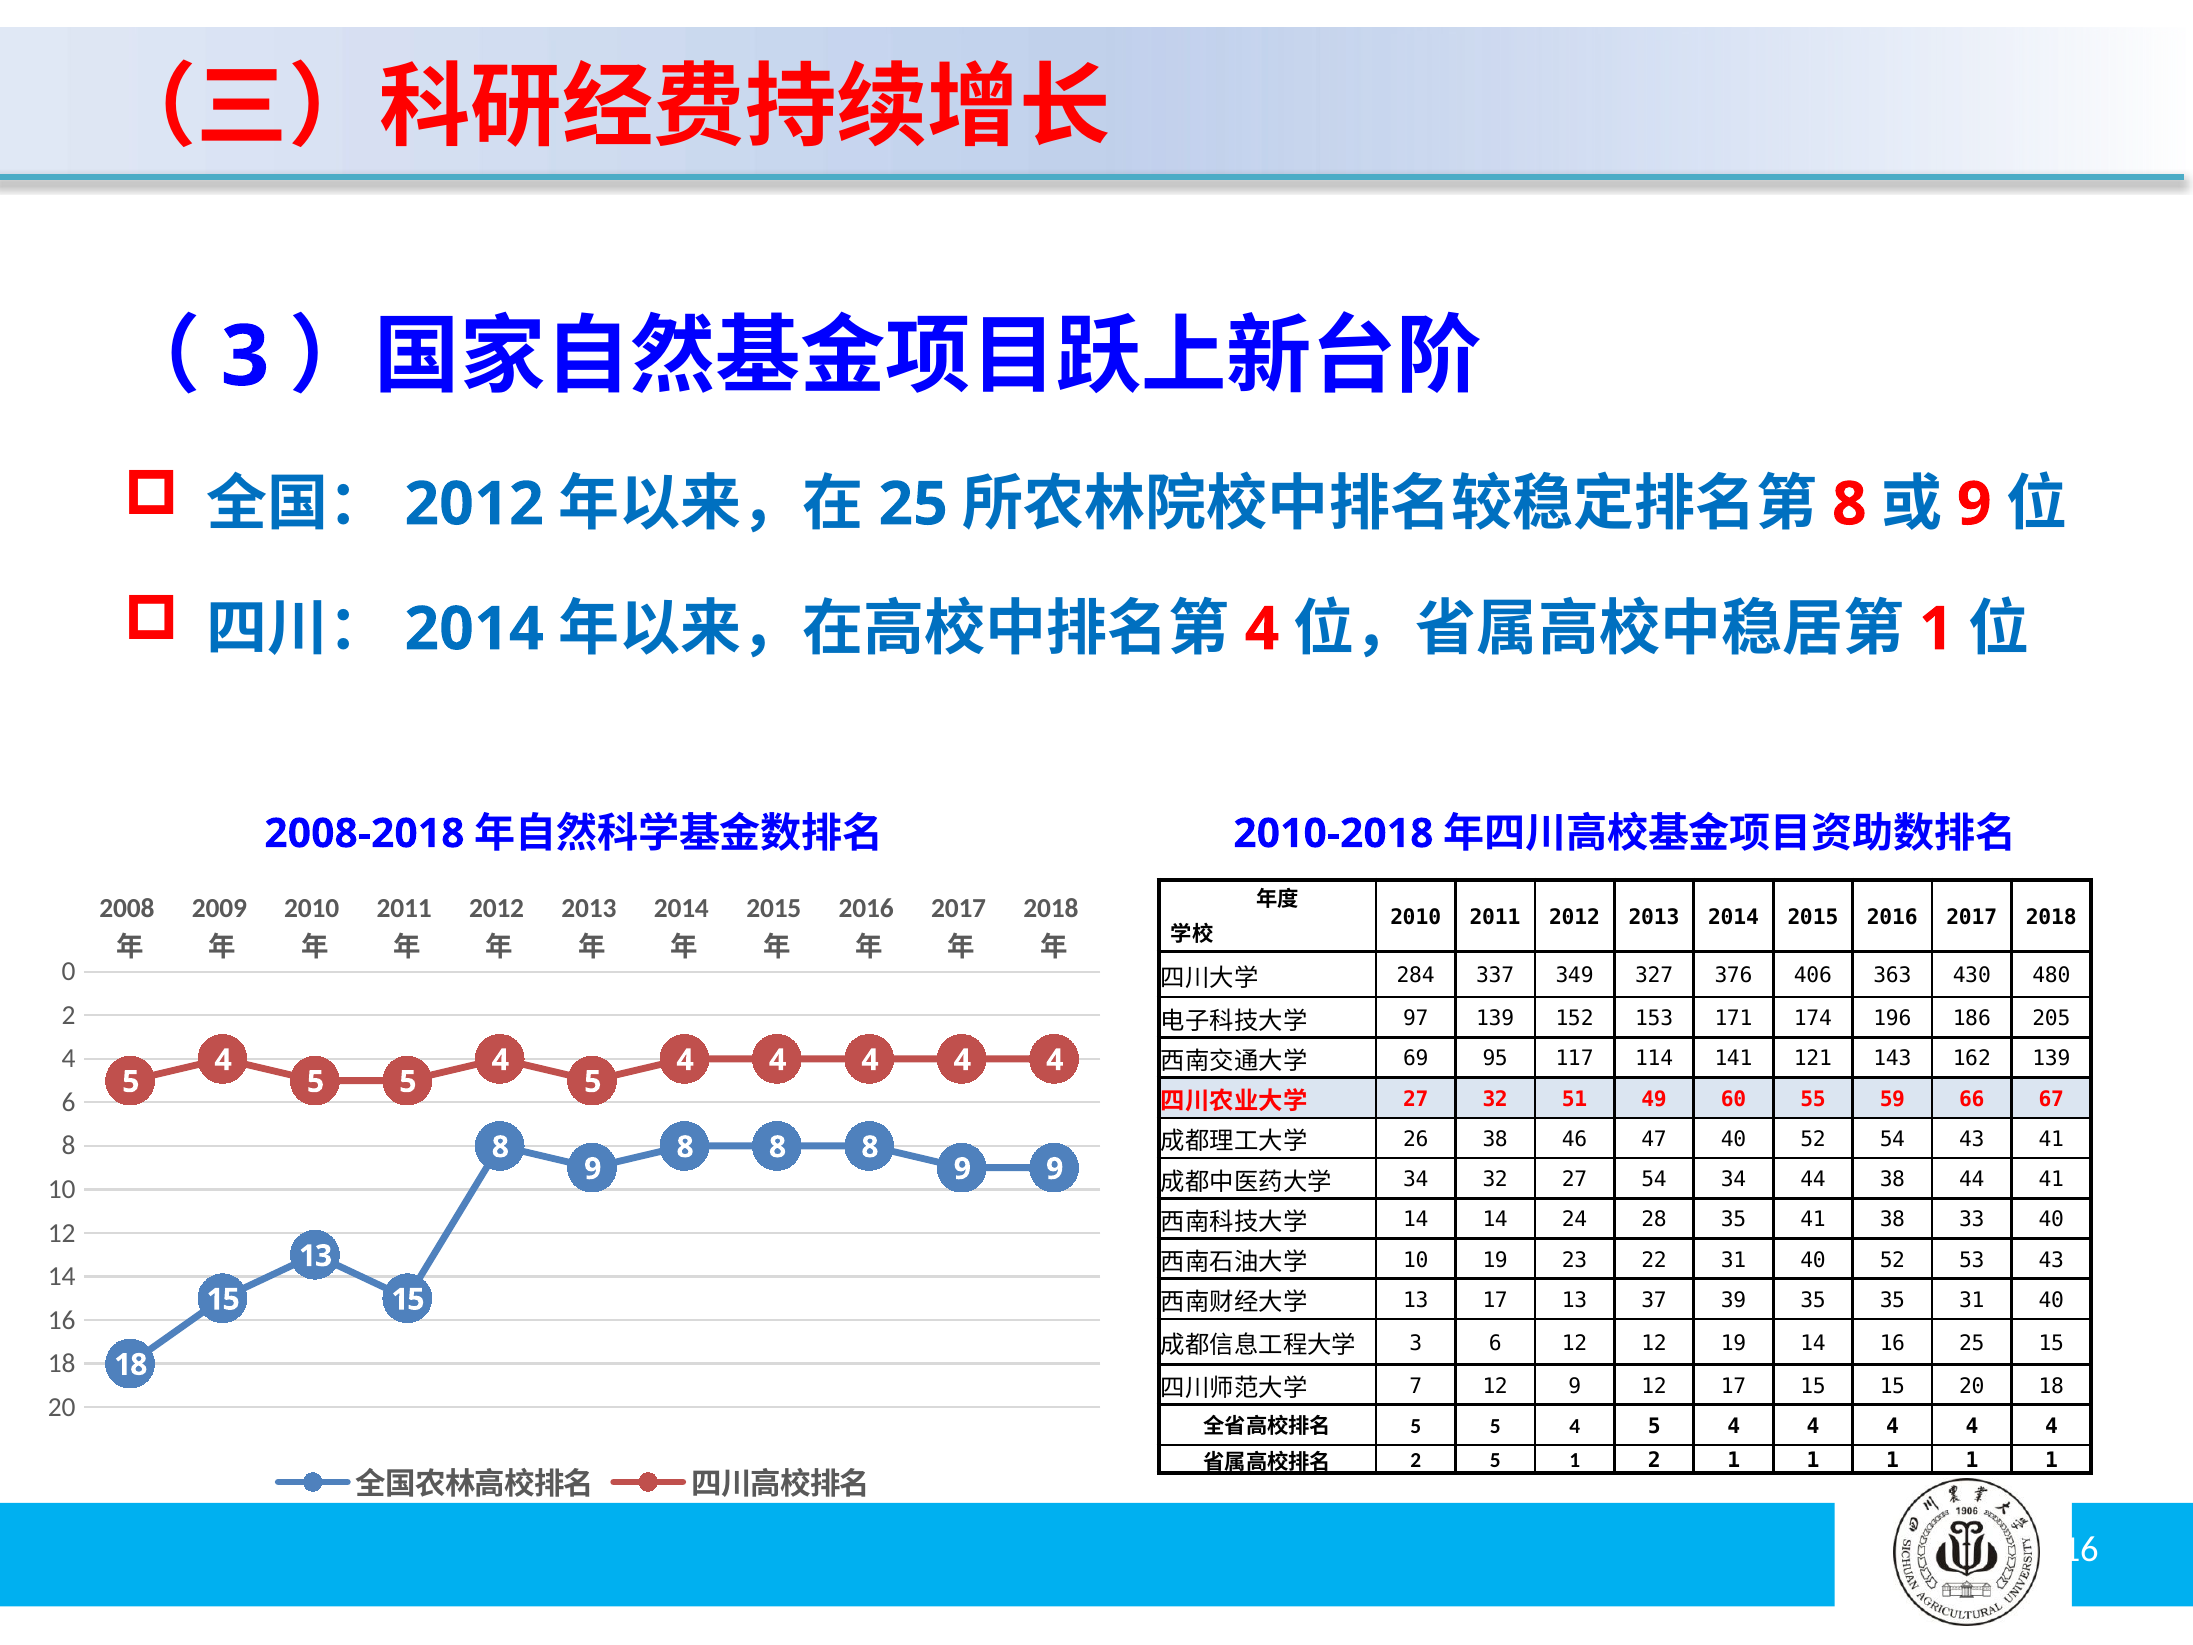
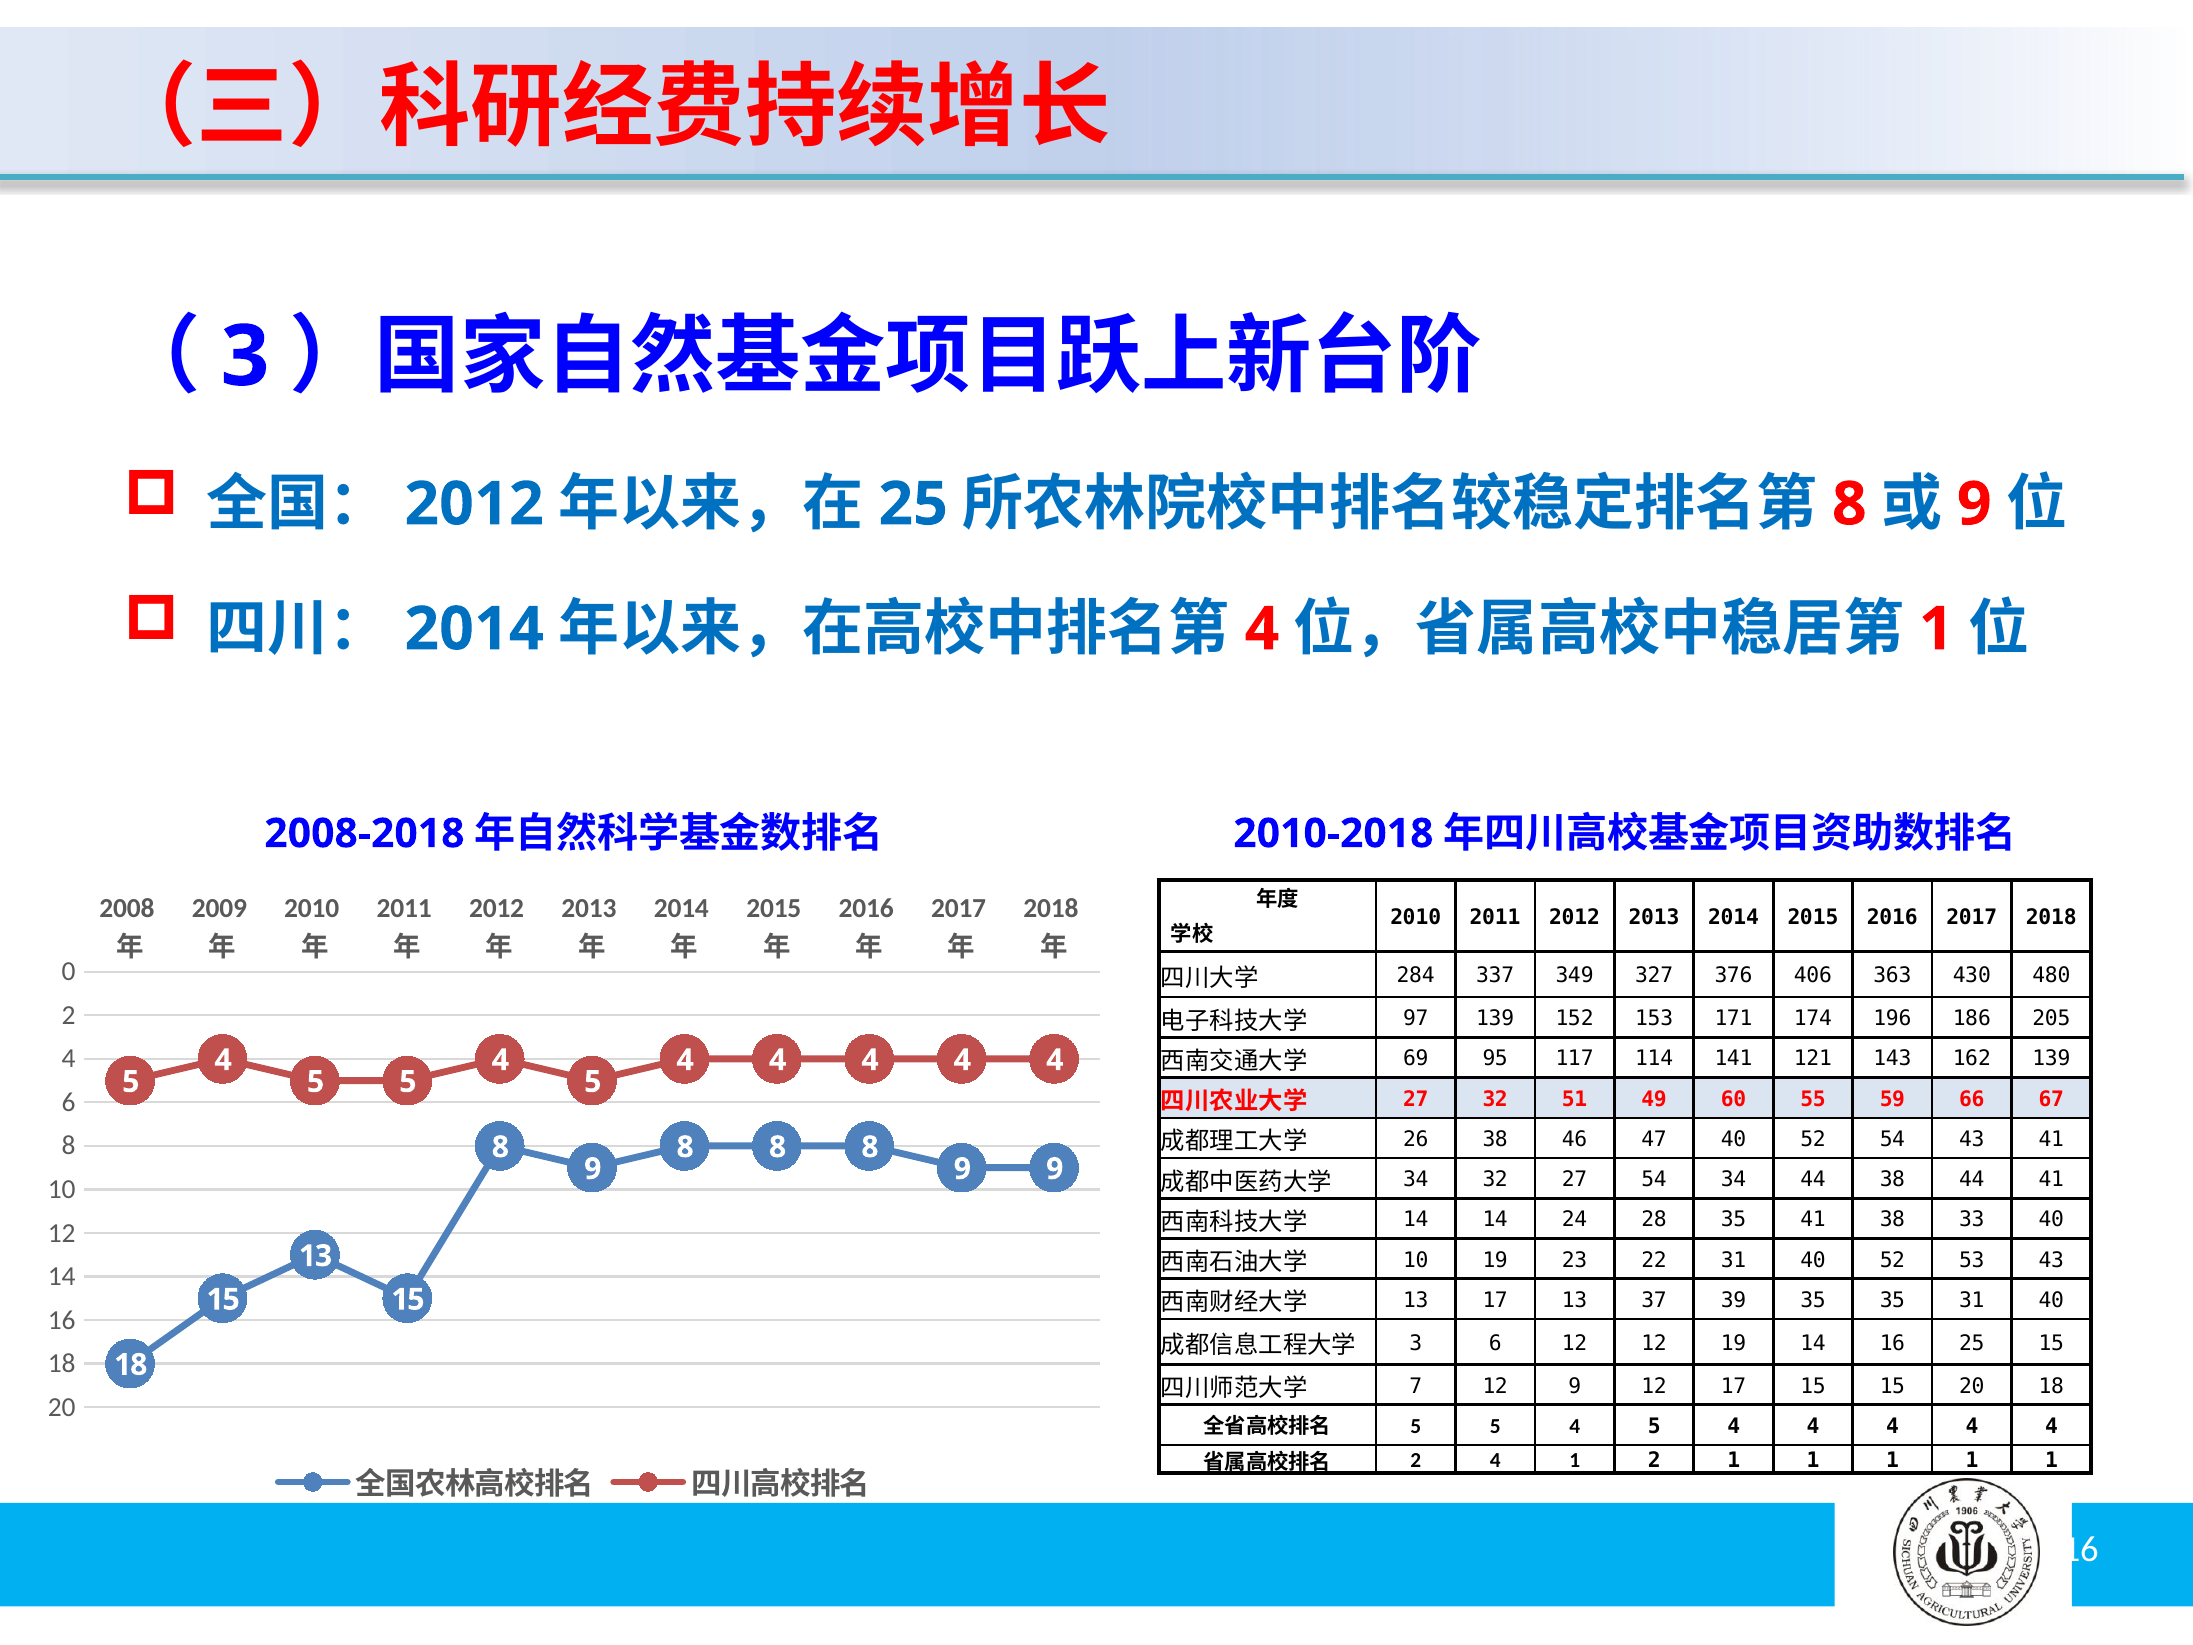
5: 5 -> 4 (1495, 1460)
